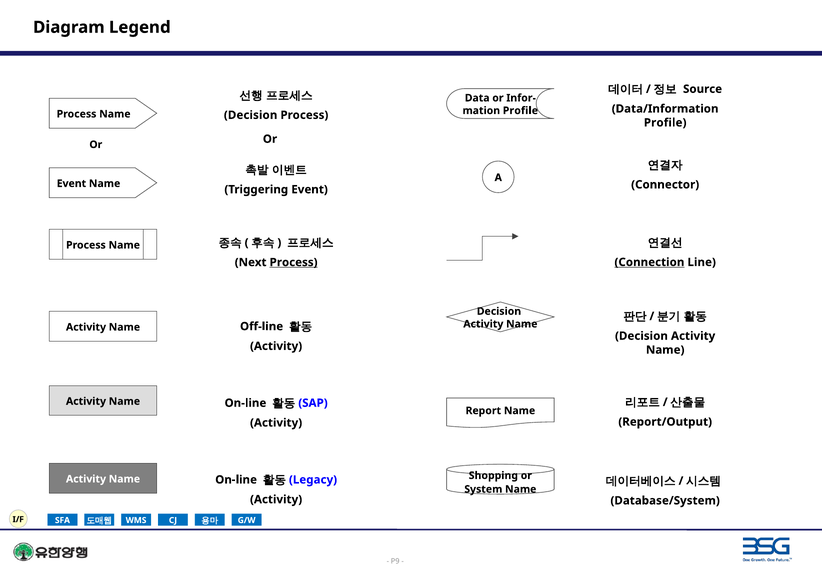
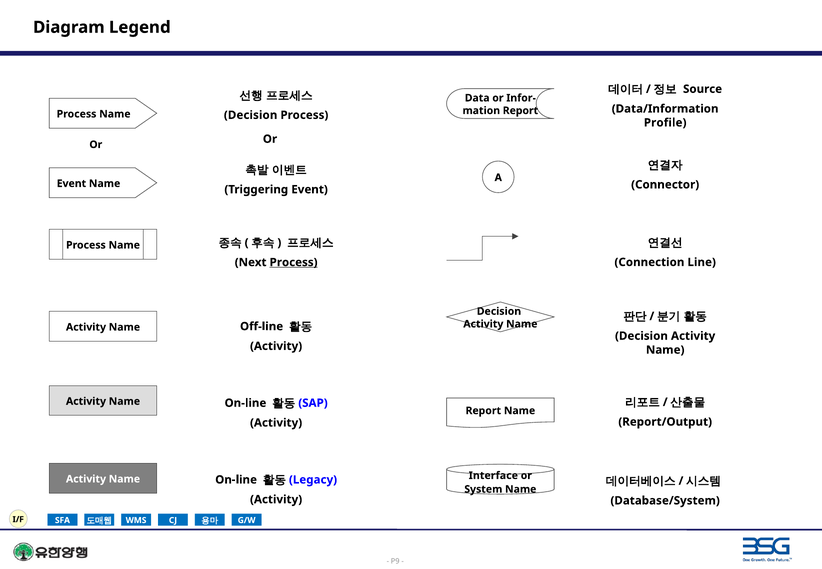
mation Profile: Profile -> Report (520, 111)
Connection underline: present -> none (649, 262)
Shopping: Shopping -> Interface (493, 476)
